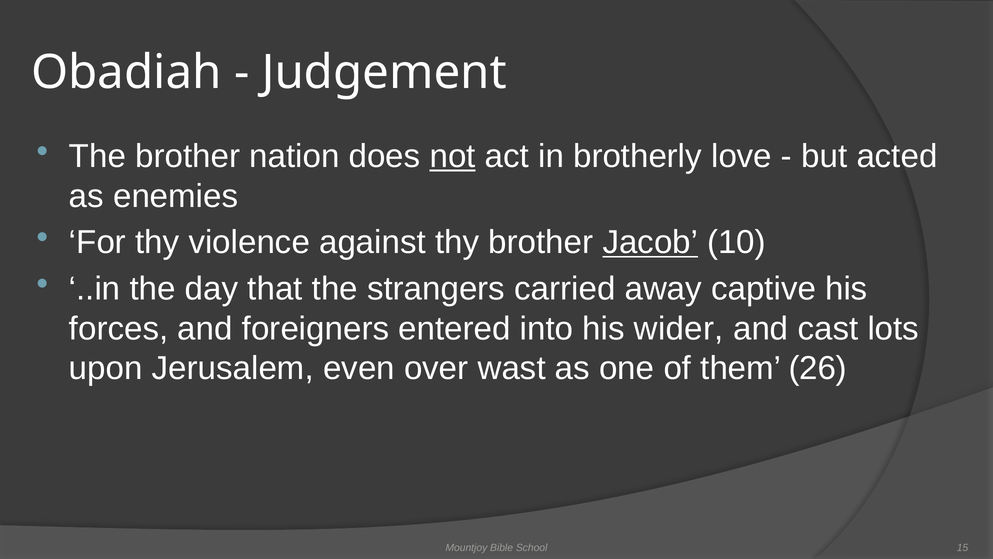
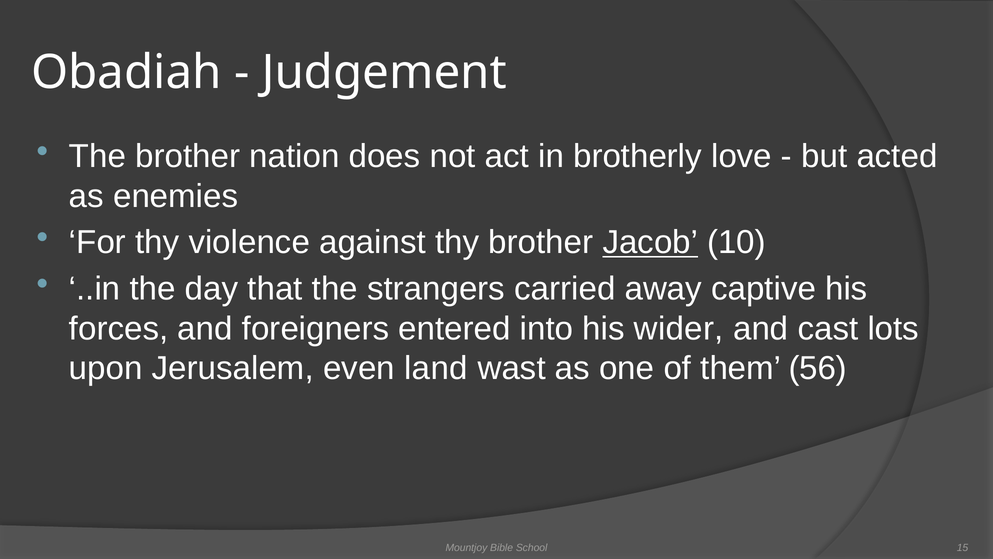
not underline: present -> none (453, 156)
over: over -> land (436, 368)
26: 26 -> 56 (818, 368)
